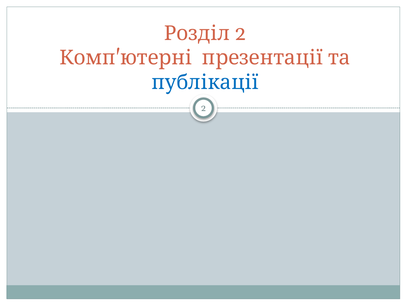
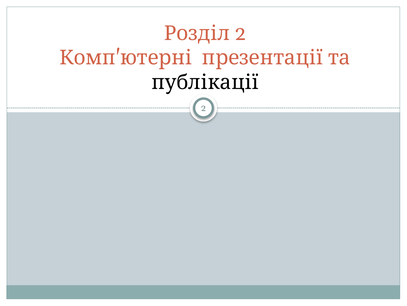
публікації colour: blue -> black (205, 82)
